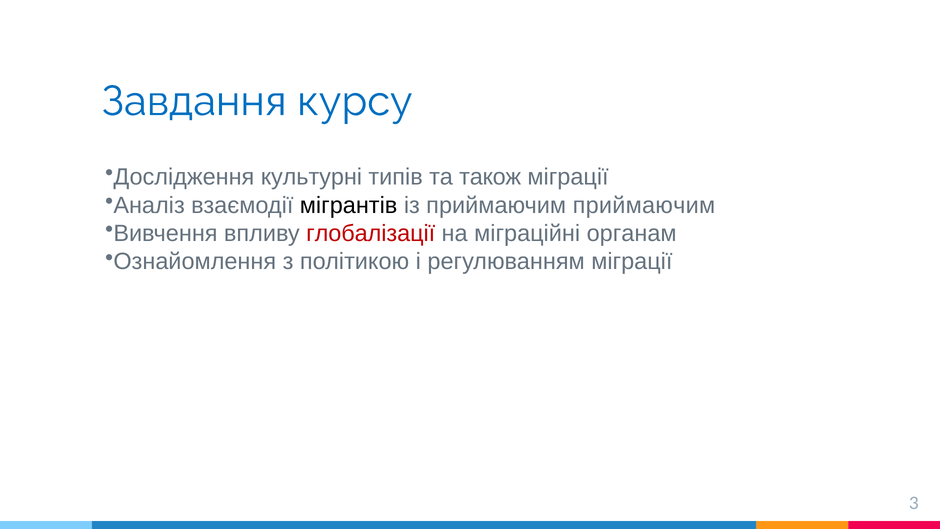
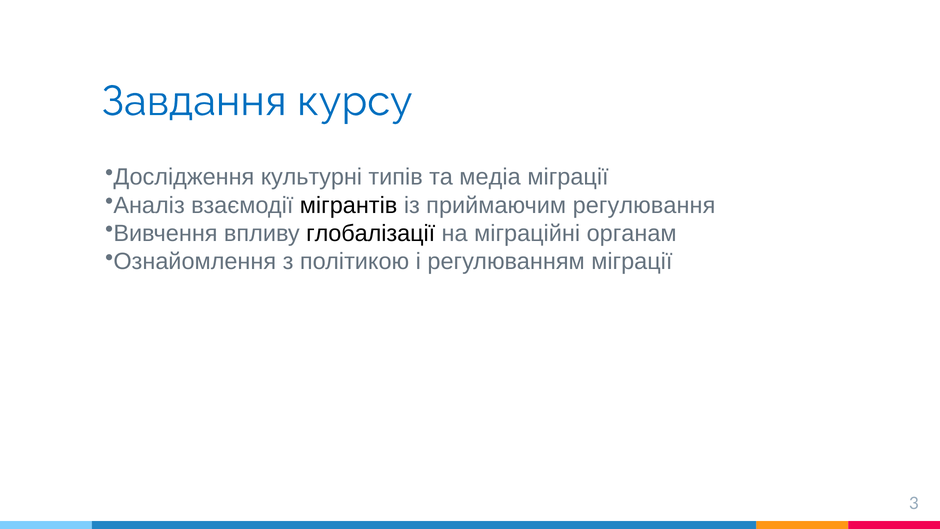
також: також -> медіа (490, 177)
приймаючим приймаючим: приймаючим -> регулювання (644, 205)
глобалізації colour: red -> black (371, 233)
